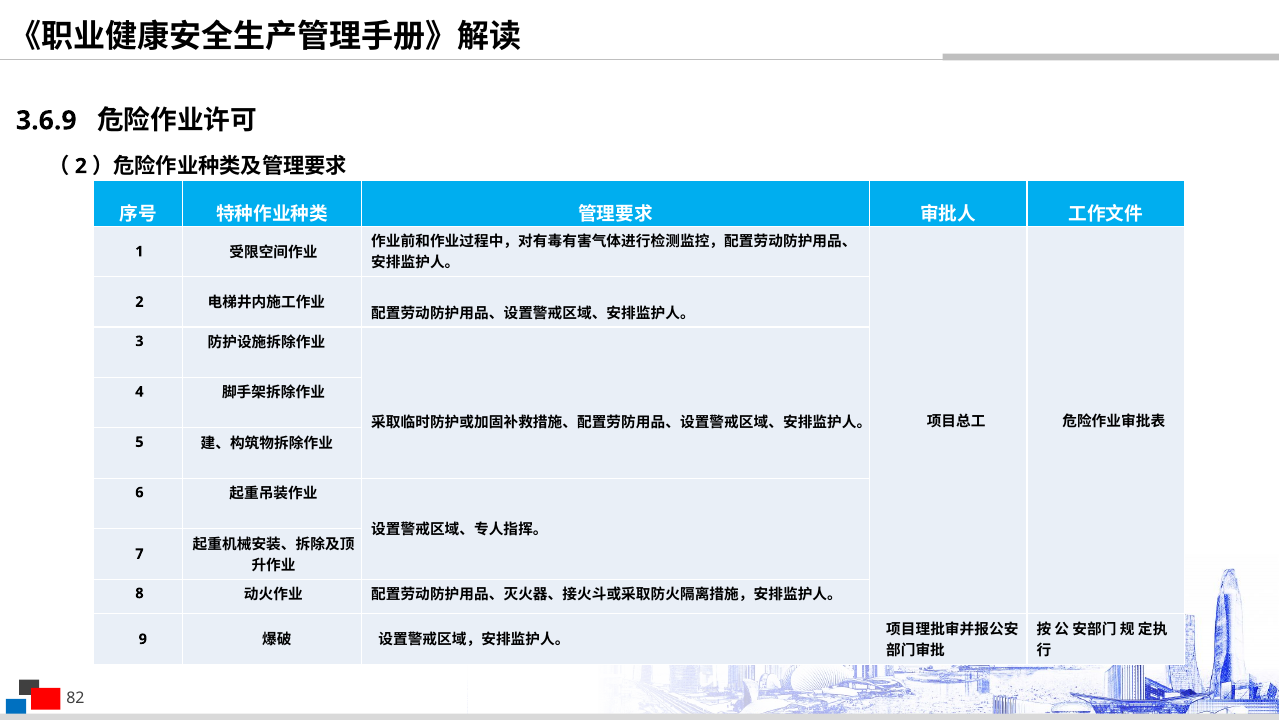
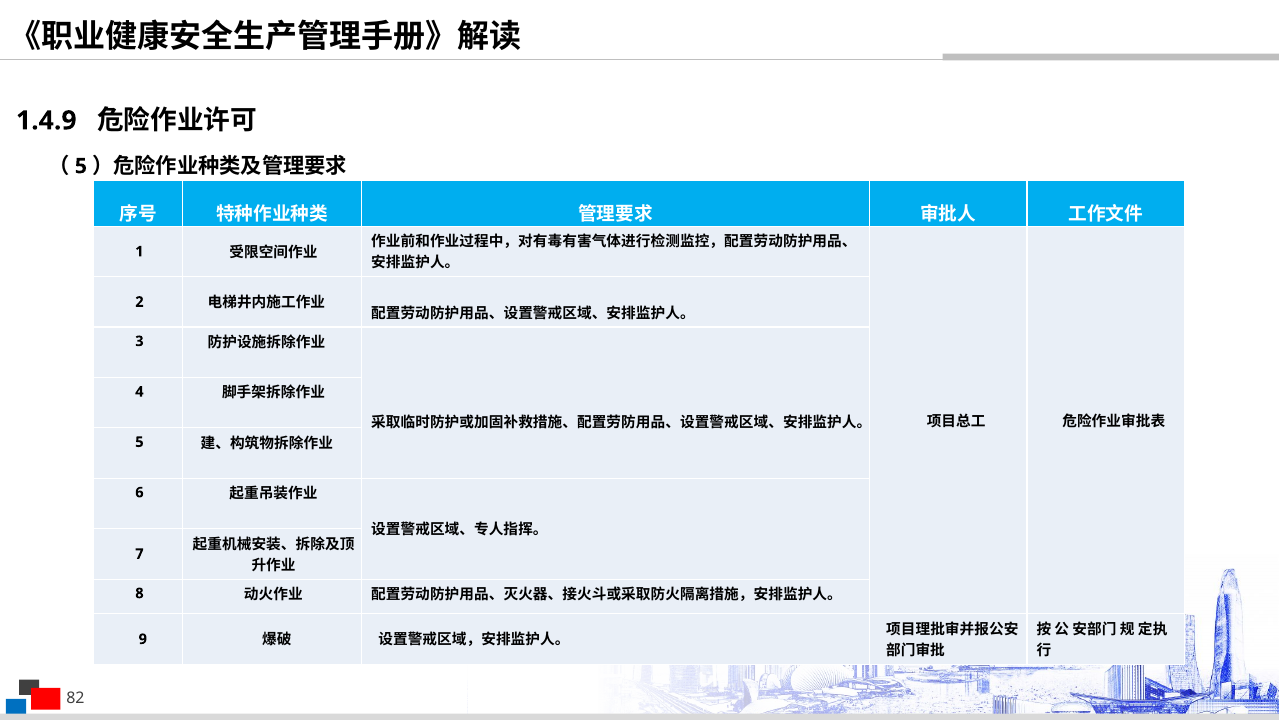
3.6.9: 3.6.9 -> 1.4.9 (46, 120)
2: 2 -> 5 (81, 166)
